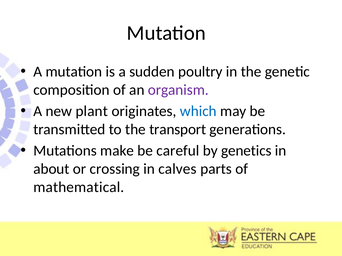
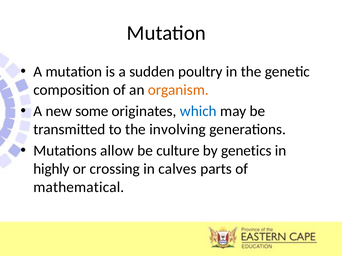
organism colour: purple -> orange (178, 90)
plant: plant -> some (92, 111)
transport: transport -> involving (178, 130)
make: make -> allow (117, 151)
careful: careful -> culture (178, 151)
about: about -> highly (51, 169)
